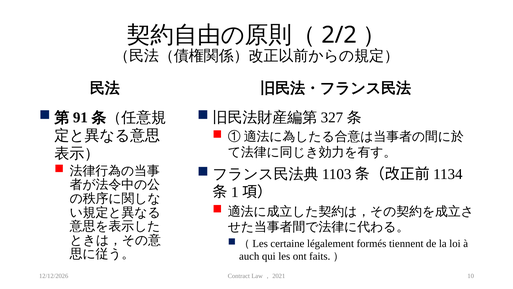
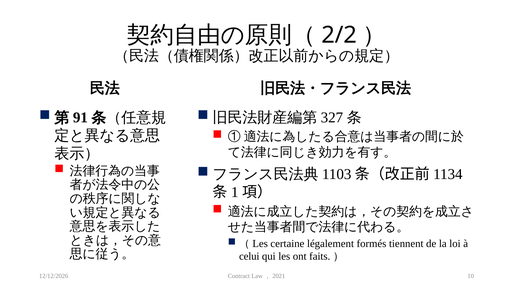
auch: auch -> celui (249, 256)
